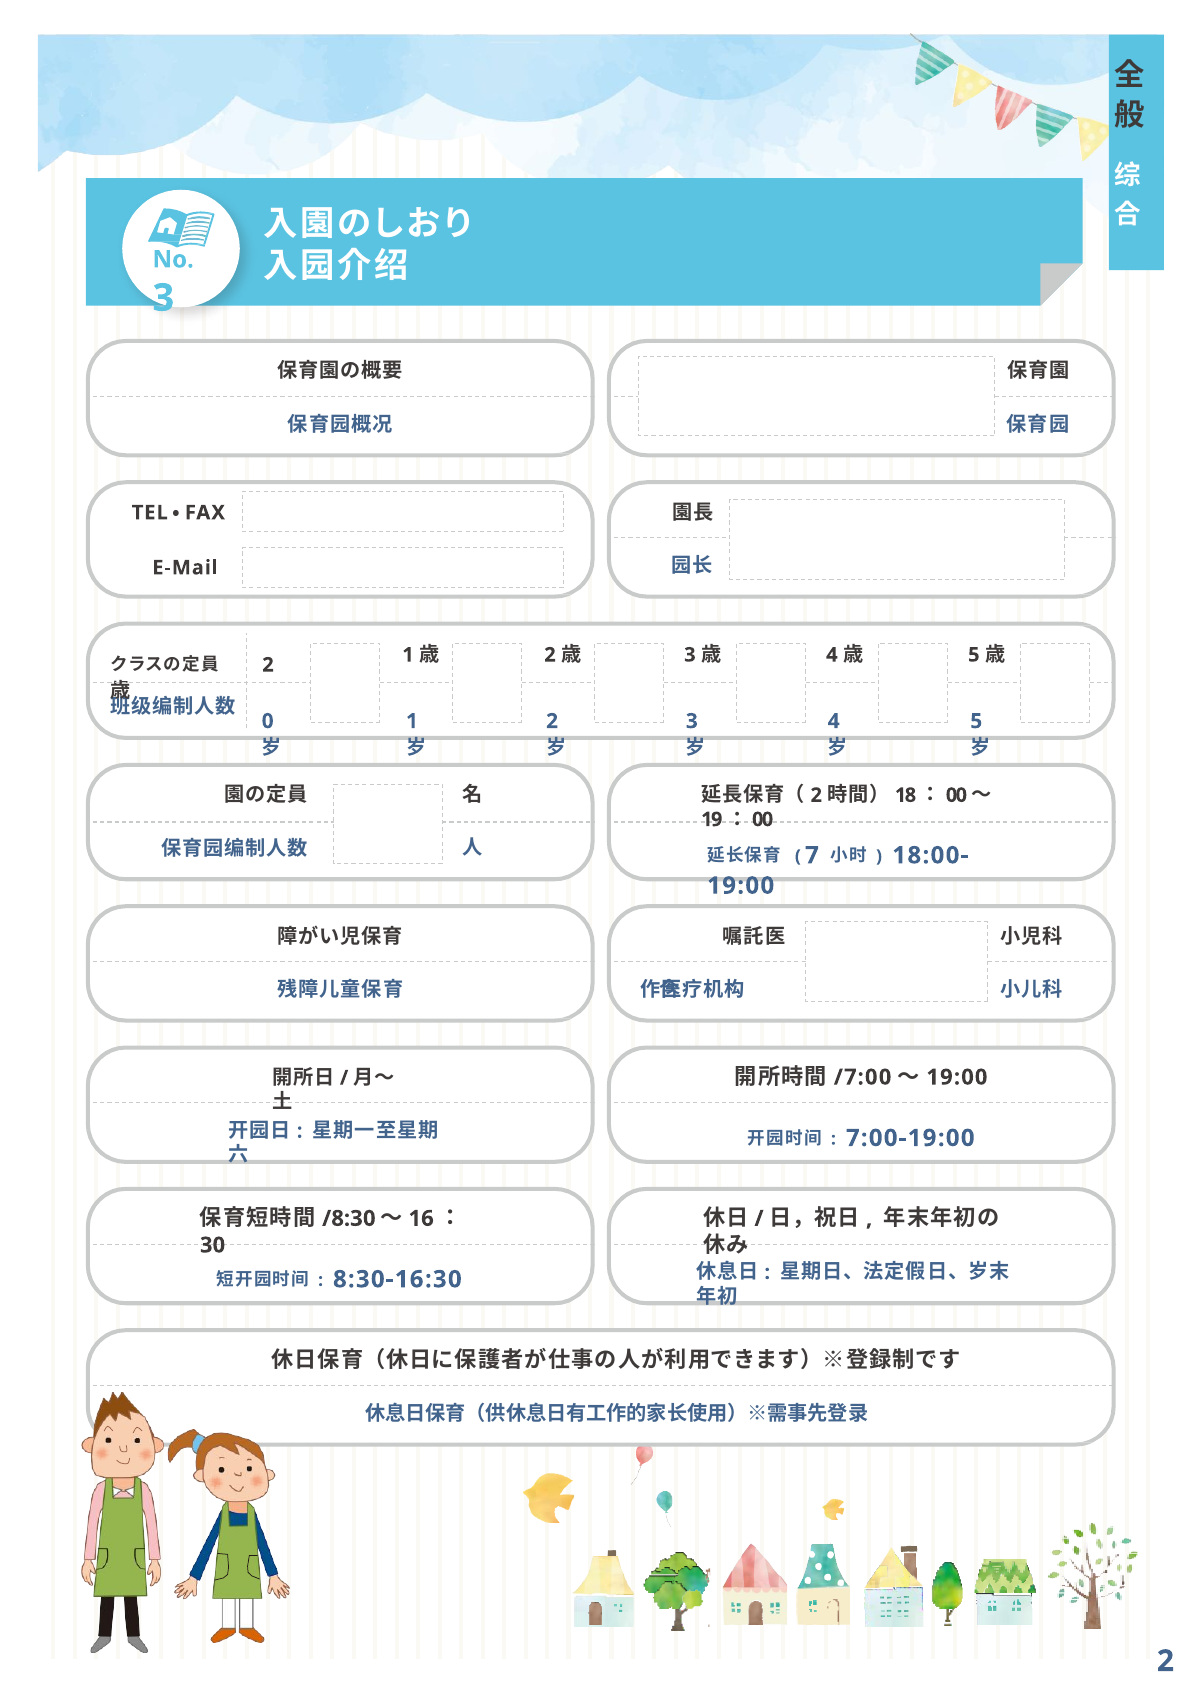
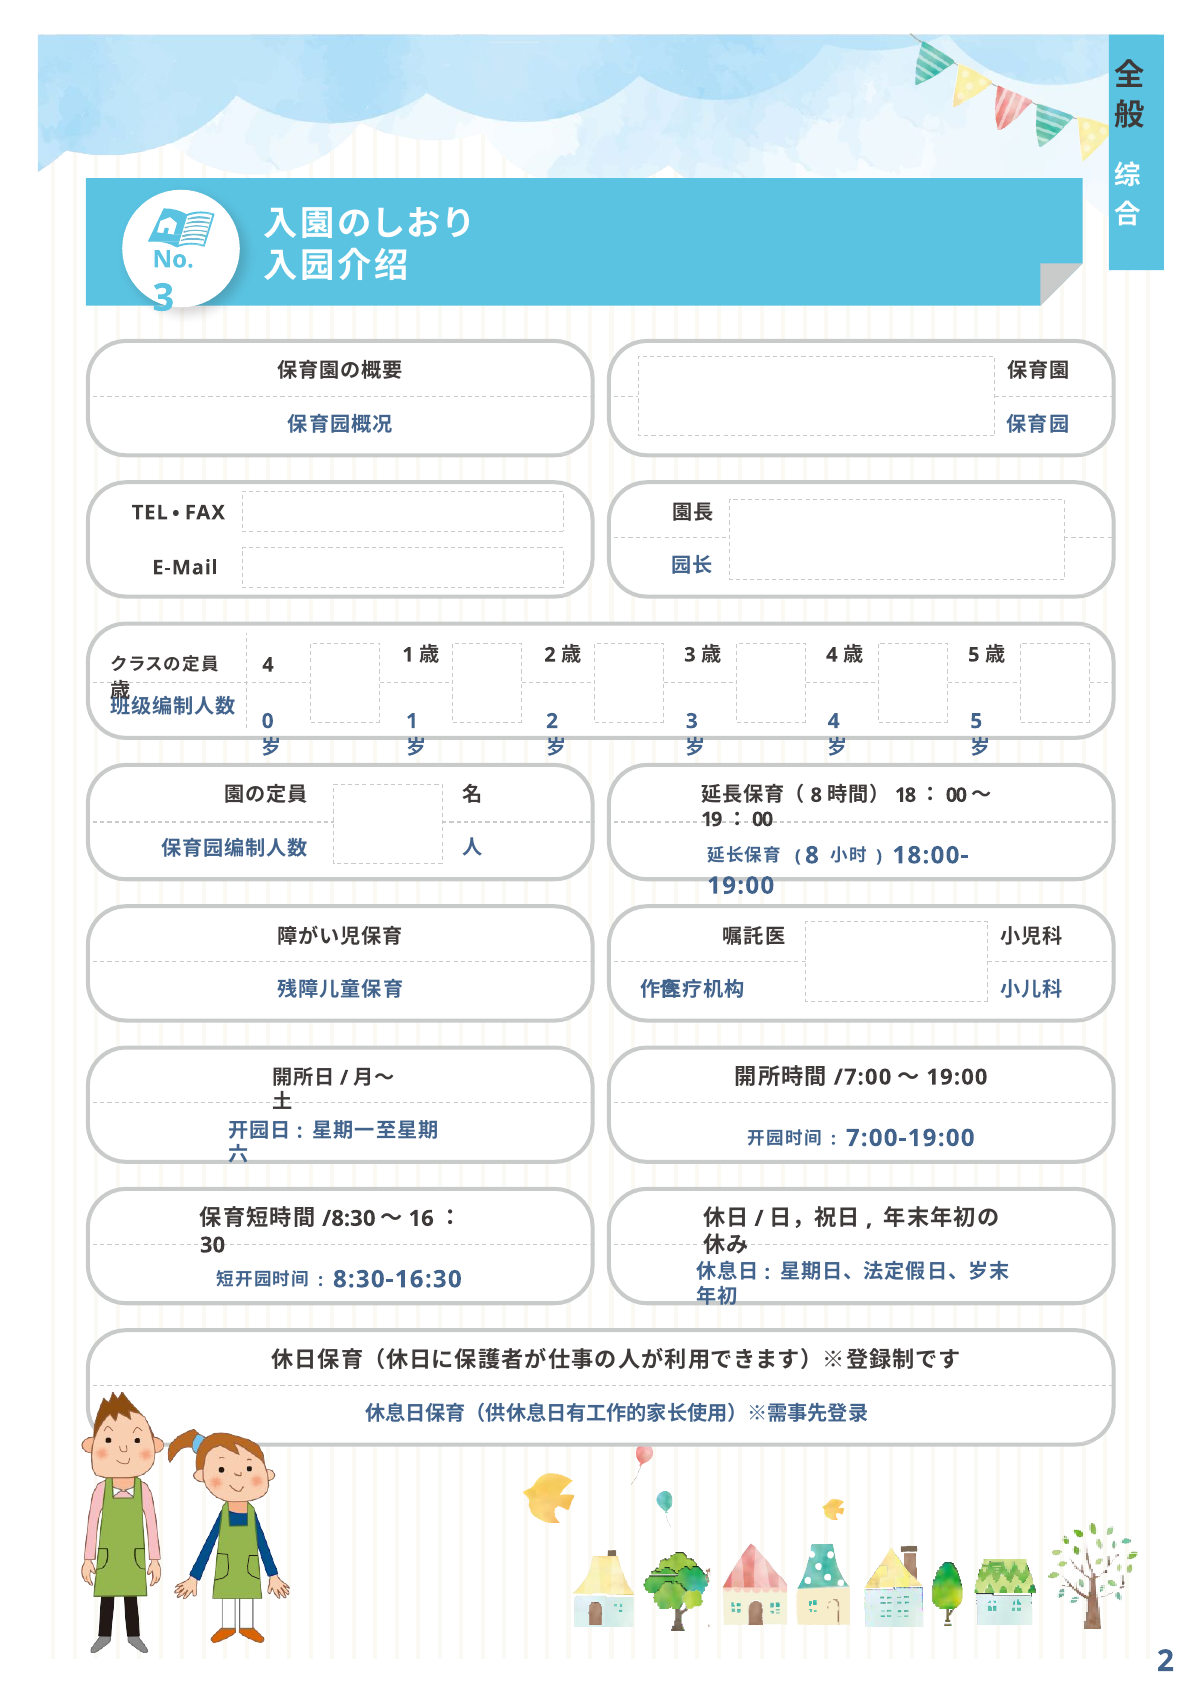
2: 2 -> 4 (268, 665)
2: 2 -> 8 (816, 795)
7: 7 -> 8 (812, 855)
